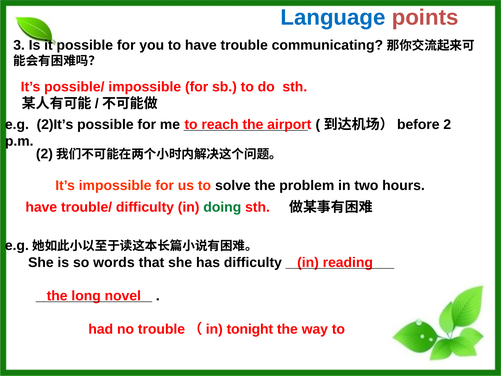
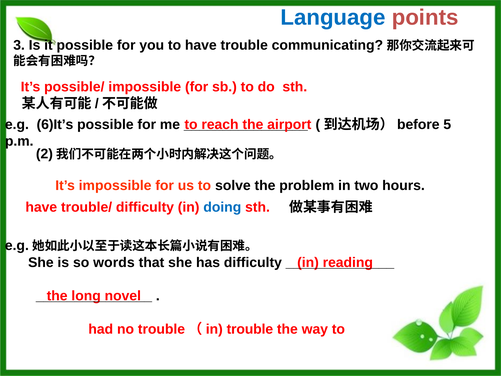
2)It’s: 2)It’s -> 6)It’s (55, 125)
2: 2 -> 5 (447, 125)
doing colour: green -> blue (222, 207)
trouble（in tonight: tonight -> trouble (250, 329)
